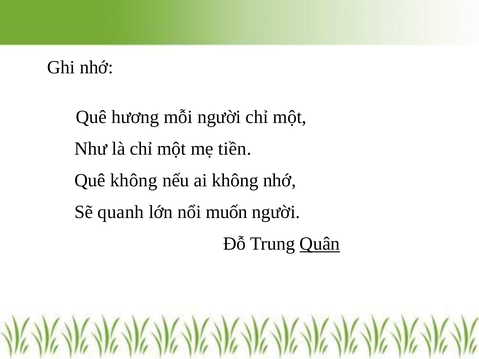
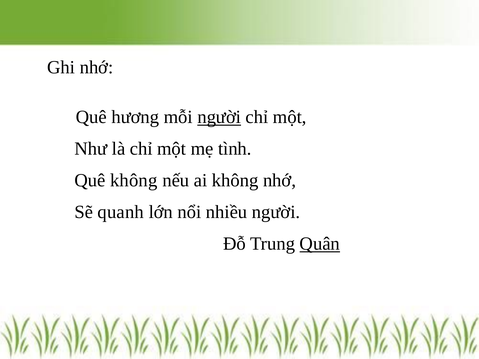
người underline: none -> present (219, 117)
tiền: tiền -> tình (235, 149)
muốn: muốn -> nhiều (227, 212)
